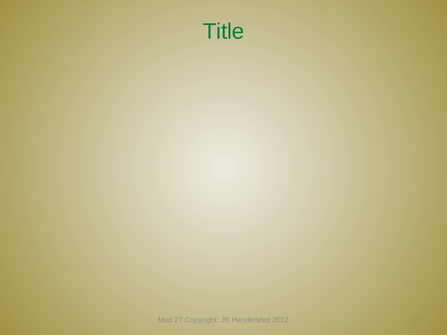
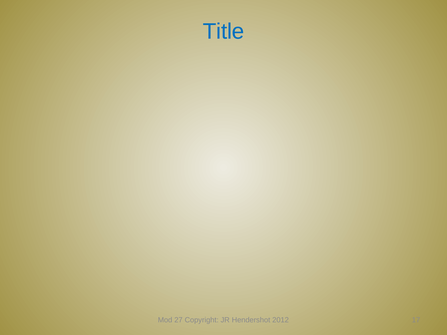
Title colour: green -> blue (224, 31)
